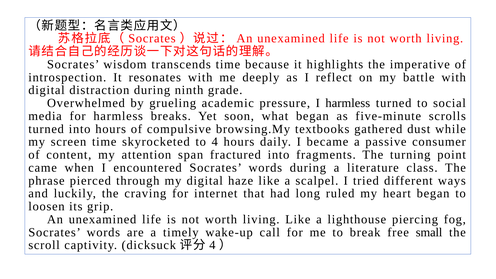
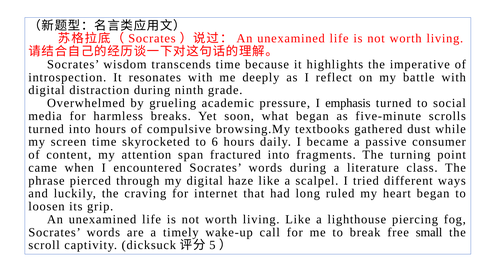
I harmless: harmless -> emphasis (348, 103)
to 4: 4 -> 6 (215, 142)
4: 4 -> 5 (212, 245)
